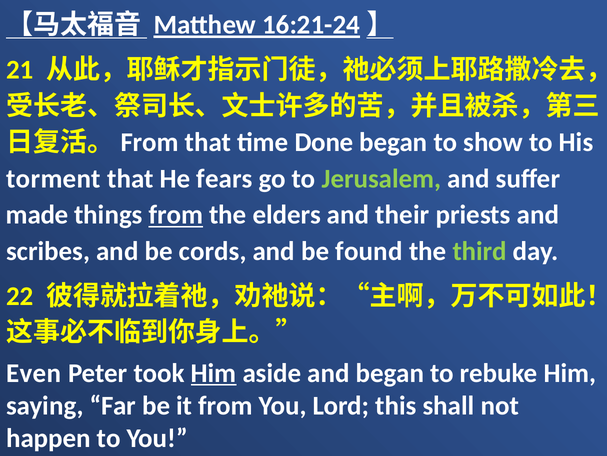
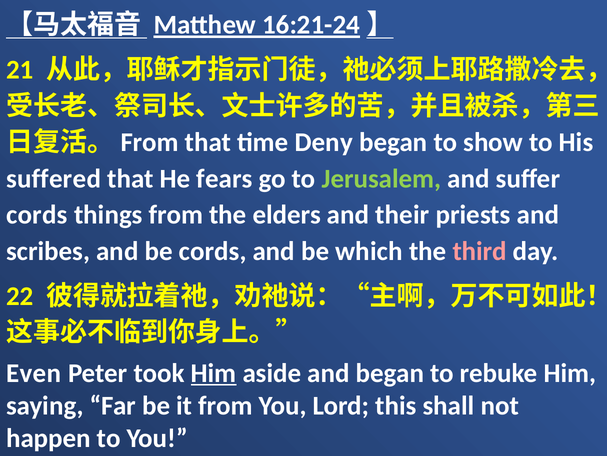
Done: Done -> Deny (324, 142)
torment: torment -> suffered (54, 178)
made: made -> cords (37, 215)
from underline: present -> none (176, 215)
found: found -> which (369, 251)
third colour: light green -> pink (480, 251)
